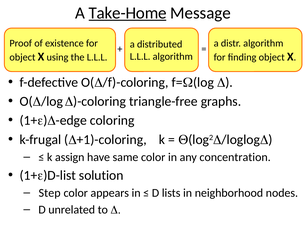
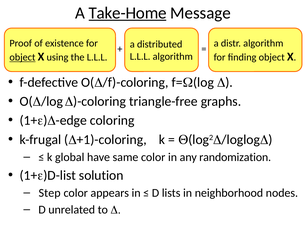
object underline: none -> present (22, 57)
assign: assign -> global (70, 157)
concentration: concentration -> randomization (235, 157)
